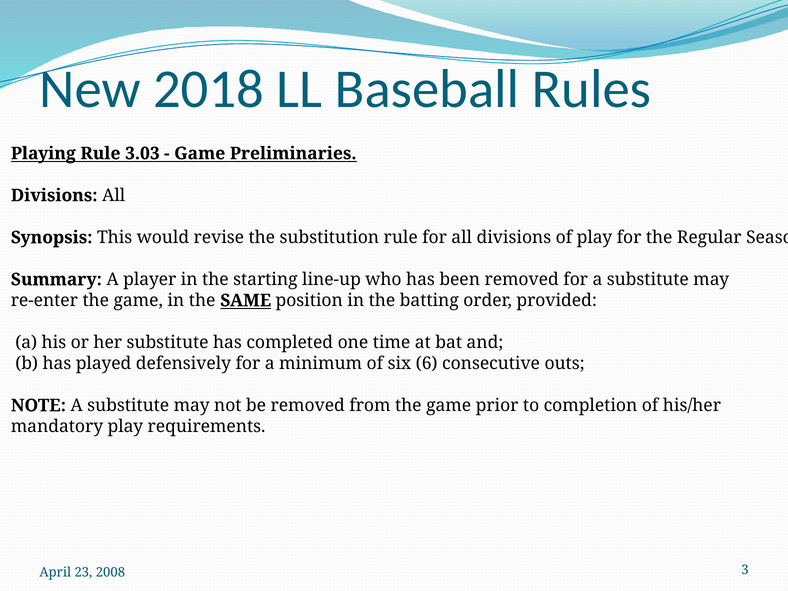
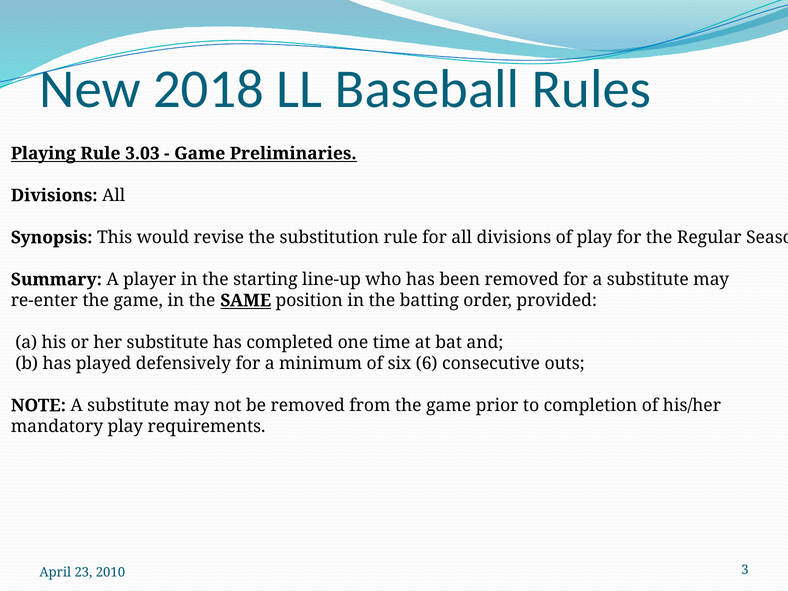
2008: 2008 -> 2010 (110, 572)
